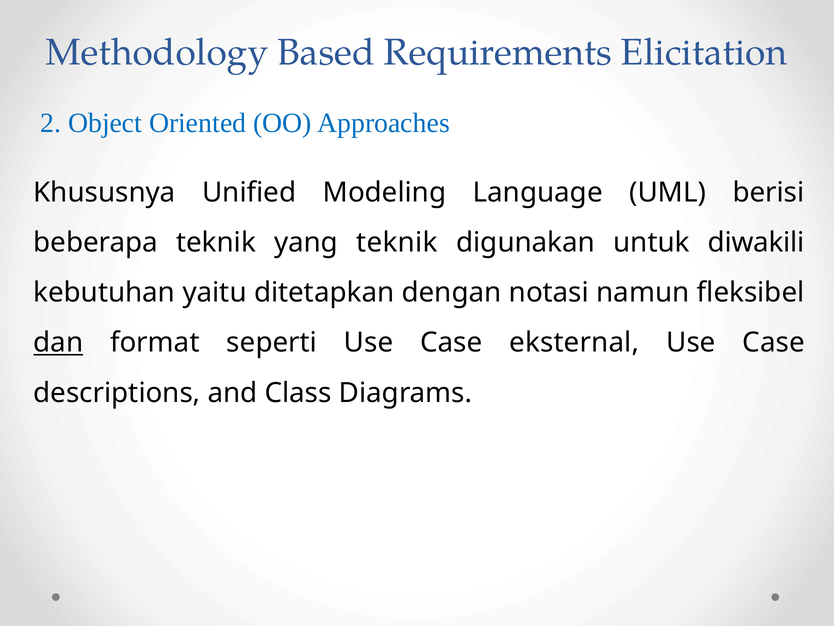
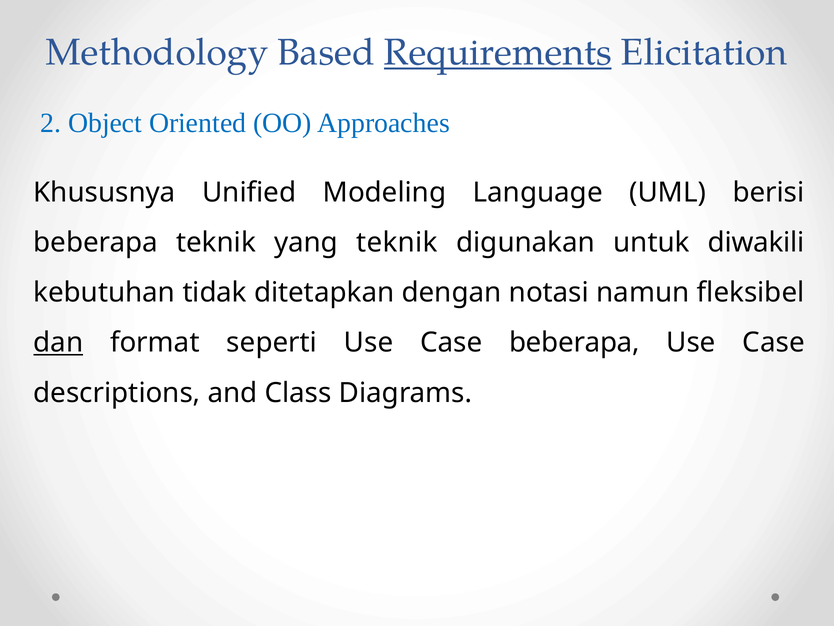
Requirements underline: none -> present (498, 53)
yaitu: yaitu -> tidak (215, 292)
Case eksternal: eksternal -> beberapa (574, 343)
